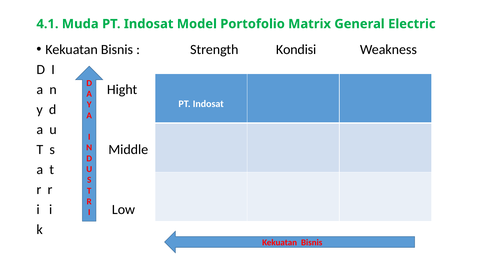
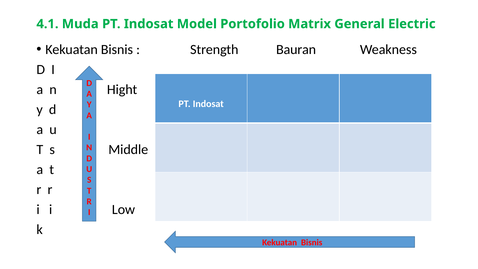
Kondisi: Kondisi -> Bauran (296, 49)
